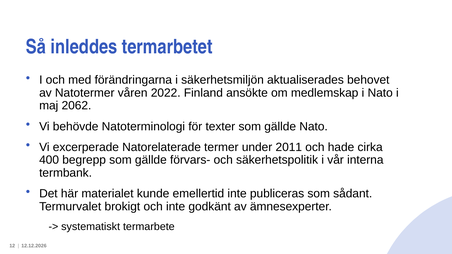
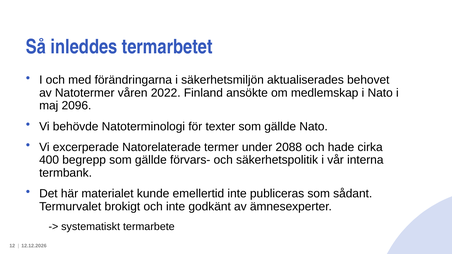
2062: 2062 -> 2096 (76, 106)
2011: 2011 -> 2088 (289, 147)
